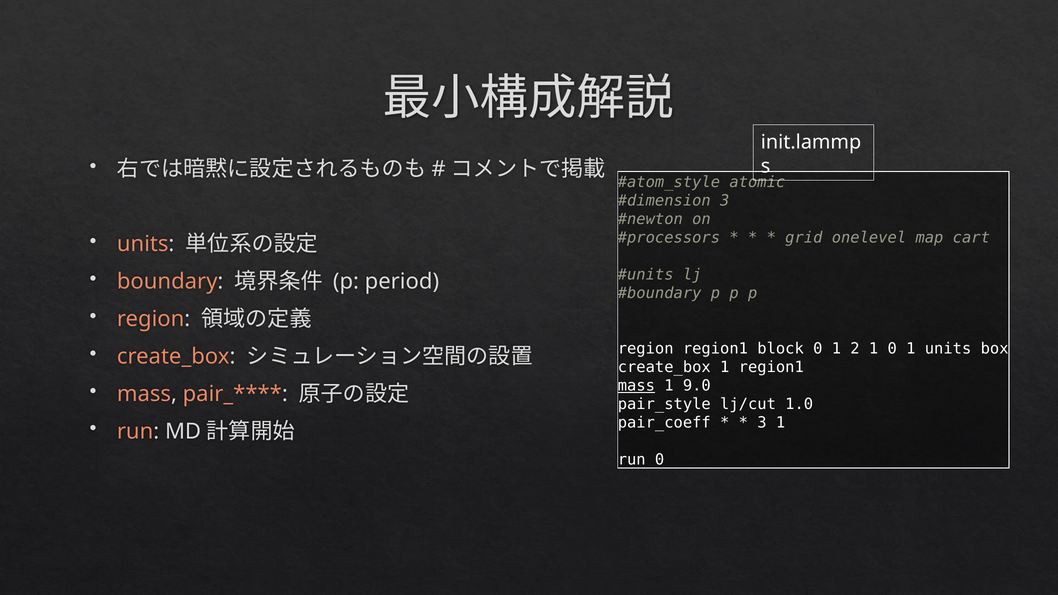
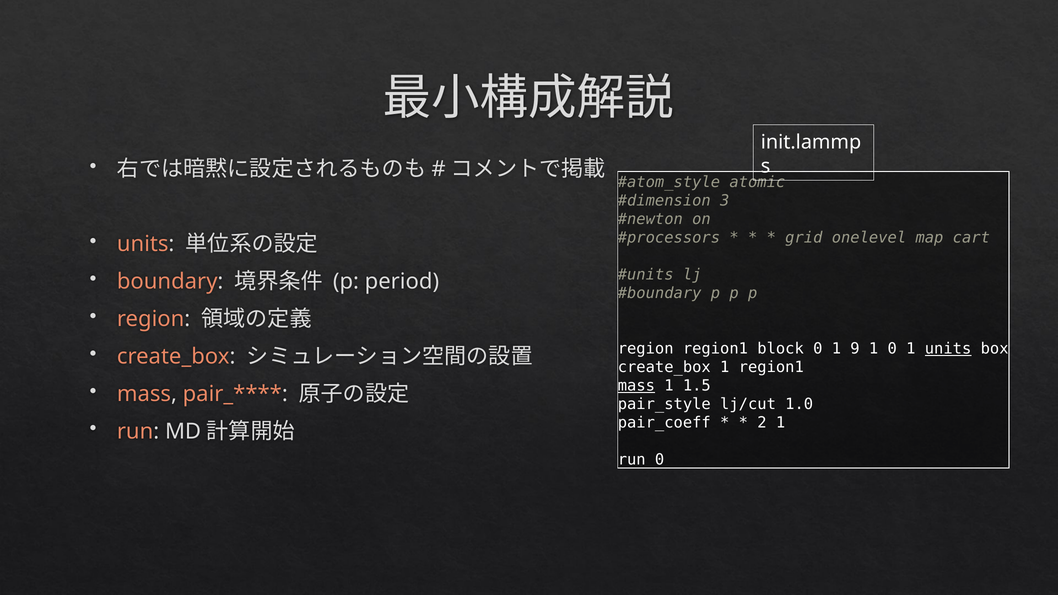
2: 2 -> 9 (855, 349)
units underline: none -> present (948, 349)
9.0: 9.0 -> 1.5 (697, 386)
3: 3 -> 2 (762, 423)
